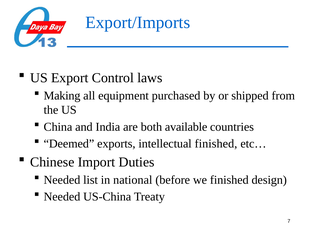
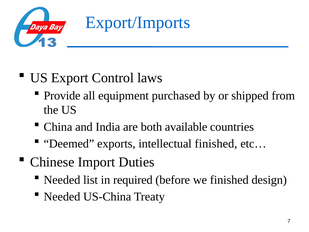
Making: Making -> Provide (62, 95)
national: national -> required (133, 180)
